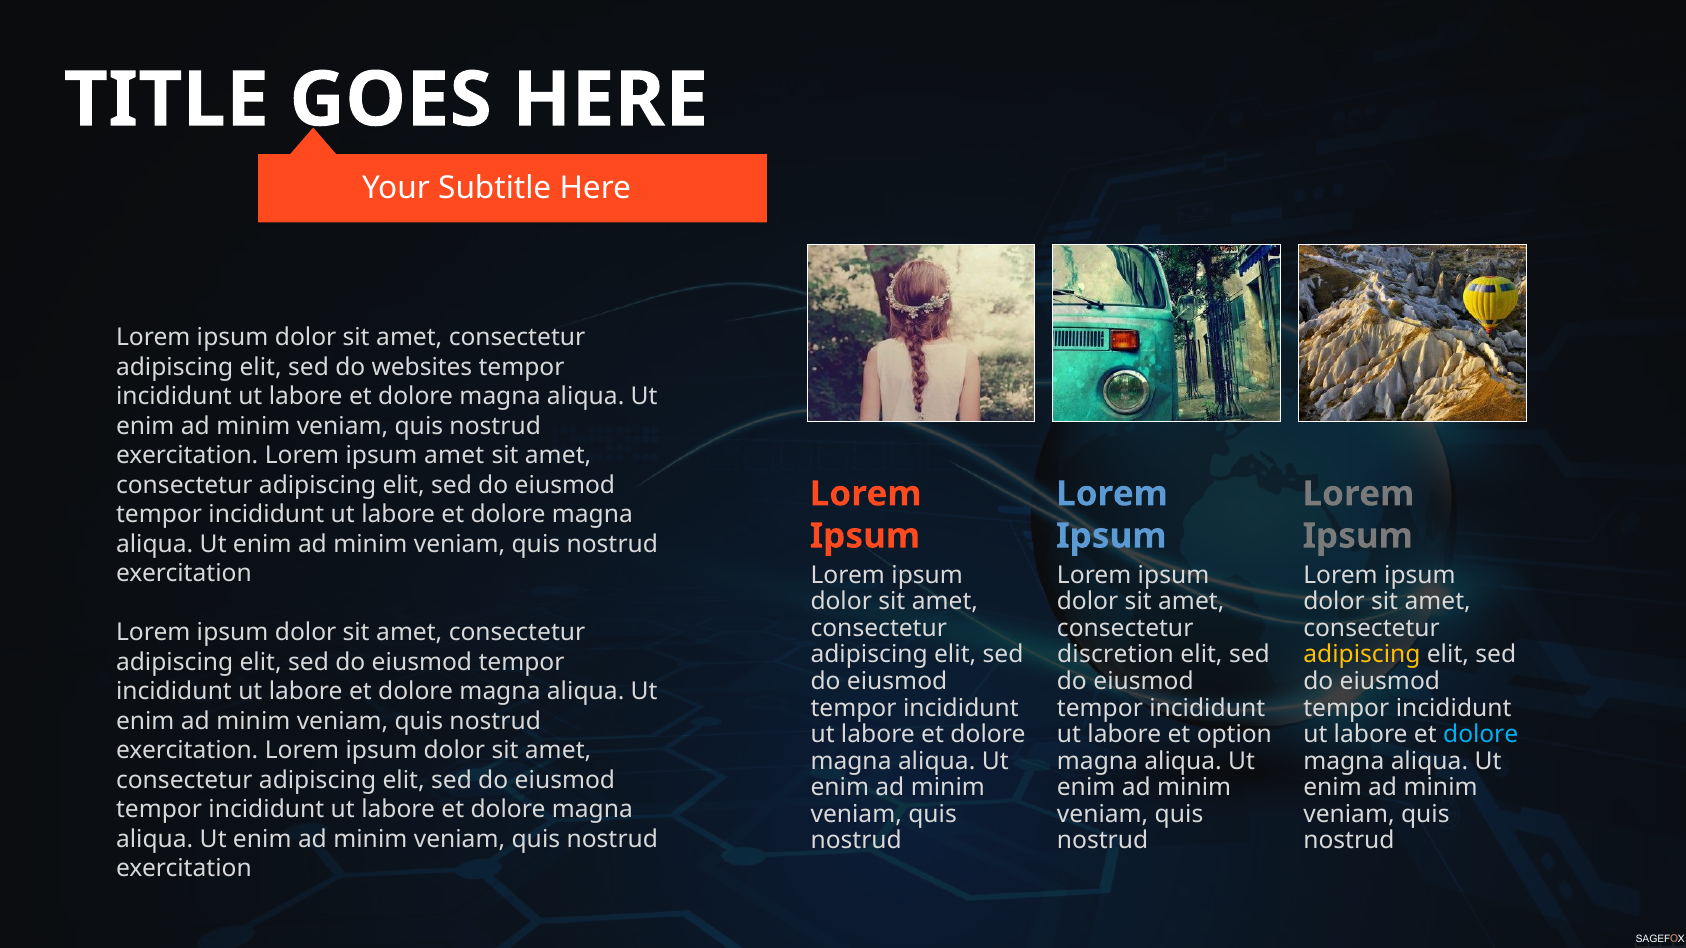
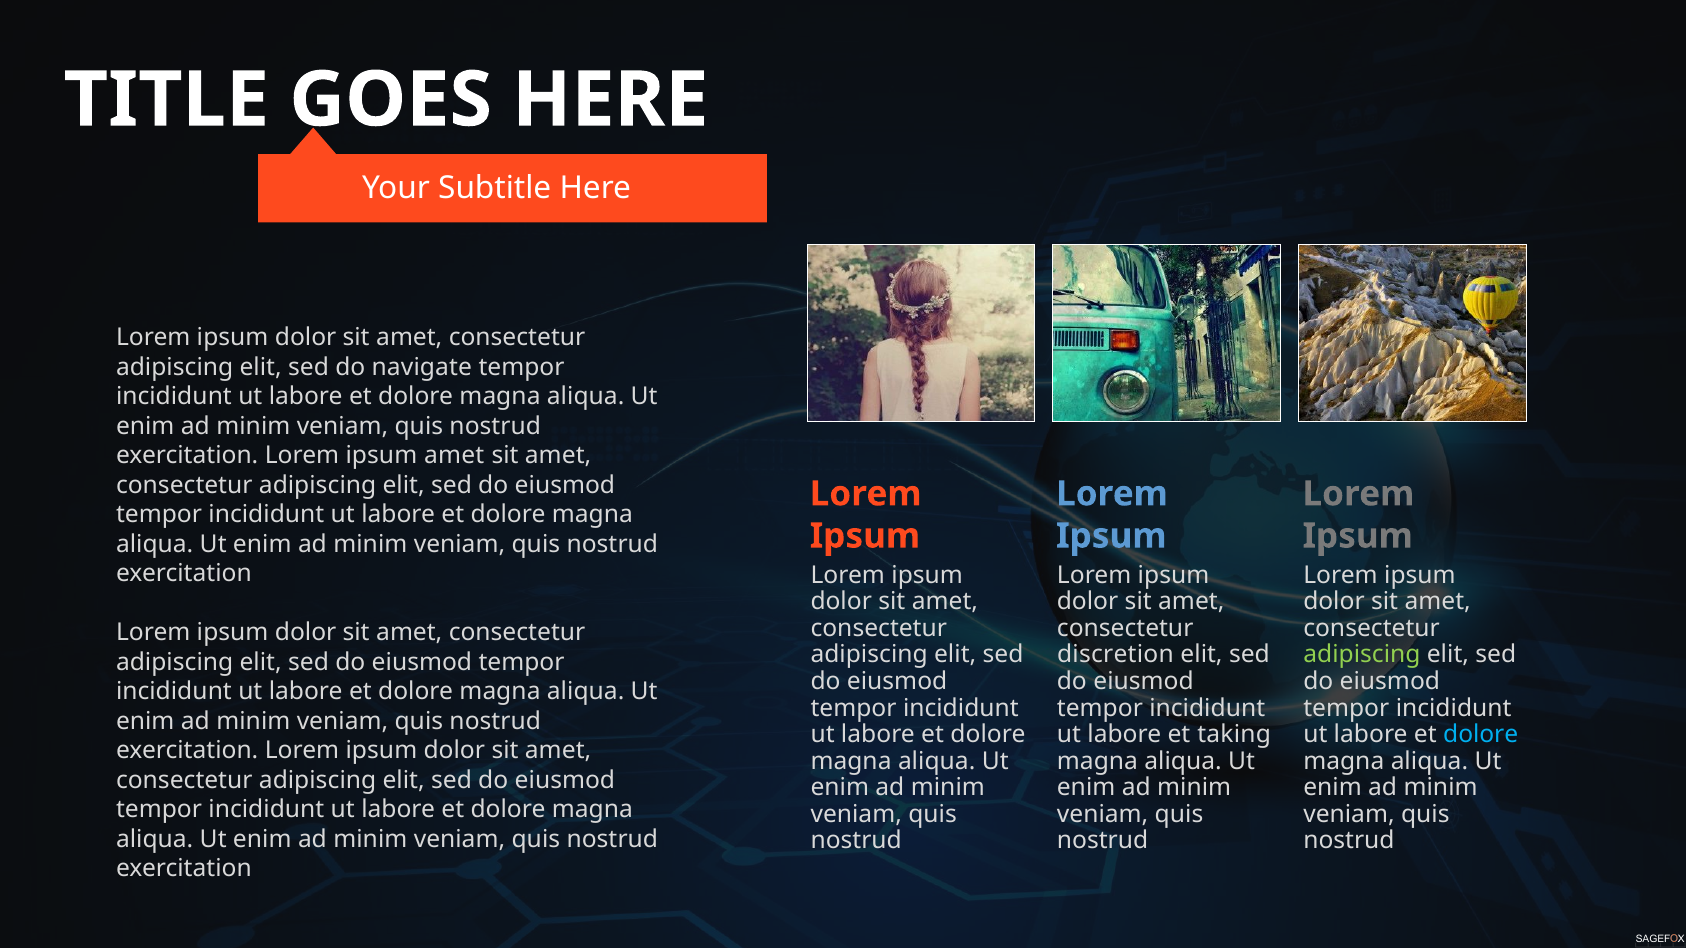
websites: websites -> navigate (422, 367)
adipiscing colour: yellow -> light green (1362, 655)
option: option -> taking (1234, 735)
